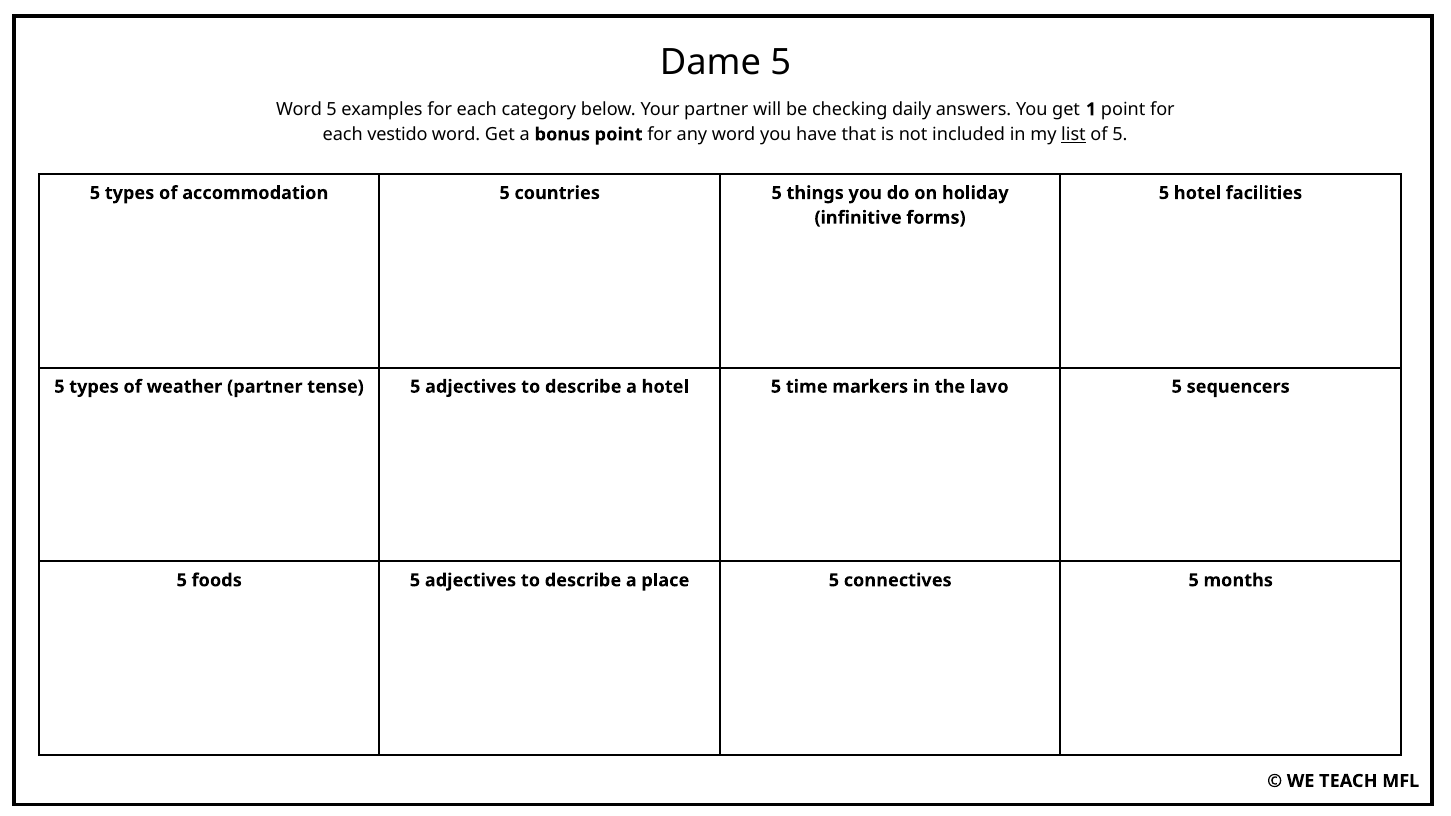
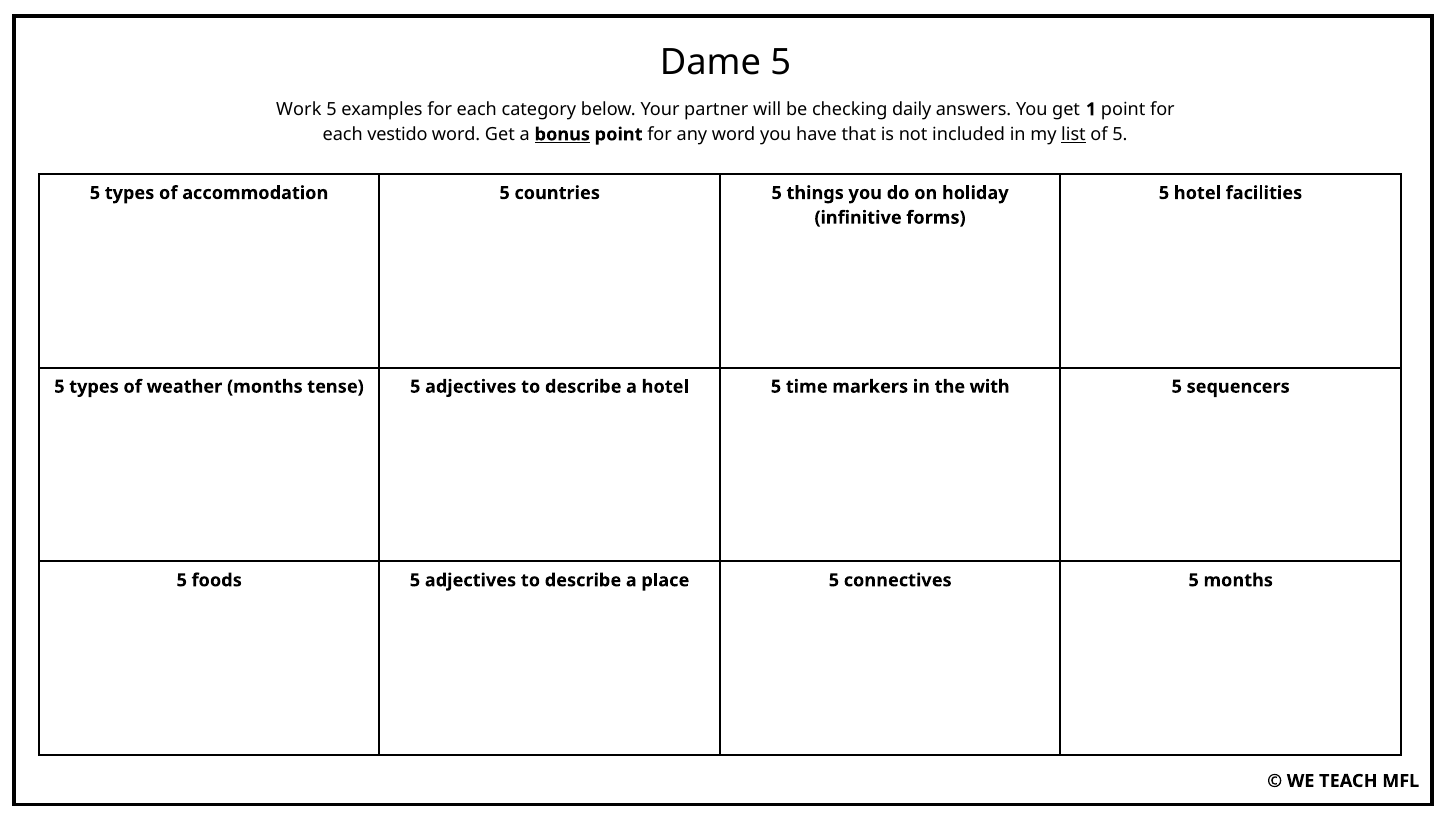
Word: Word -> Work (299, 109)
bonus underline: none -> present (562, 134)
weather partner: partner -> months (265, 387)
lavo: lavo -> with (990, 387)
